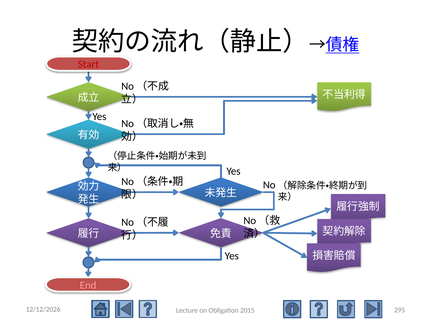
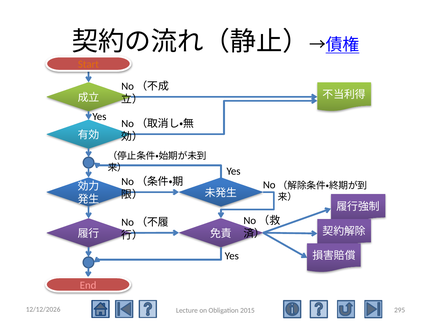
Start colour: red -> orange (88, 64)
